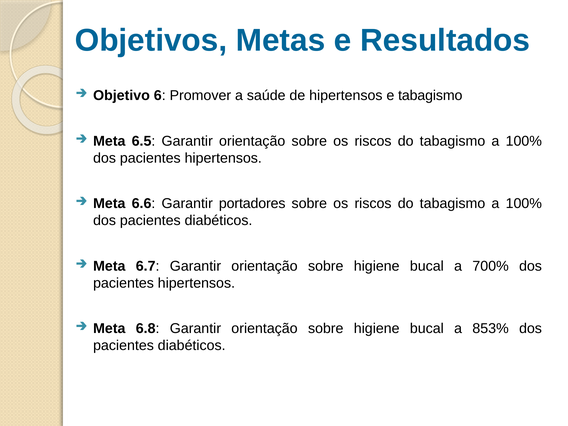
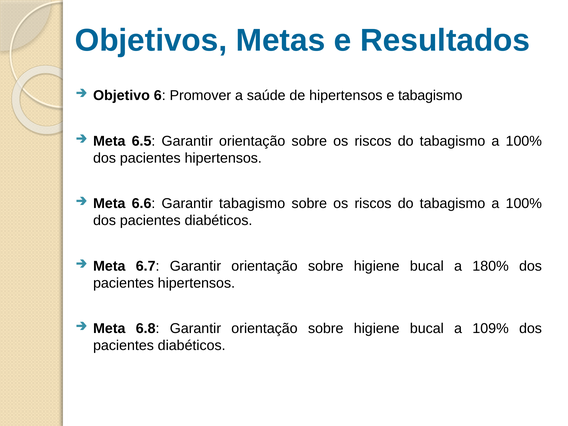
Garantir portadores: portadores -> tabagismo (252, 204)
700%: 700% -> 180% (491, 266)
853%: 853% -> 109% (491, 328)
